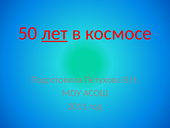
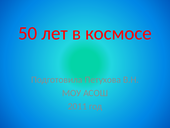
лет underline: present -> none (55, 33)
